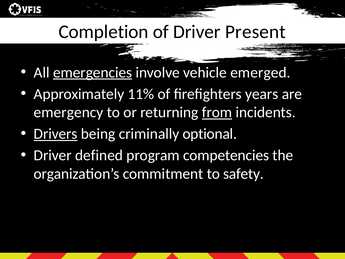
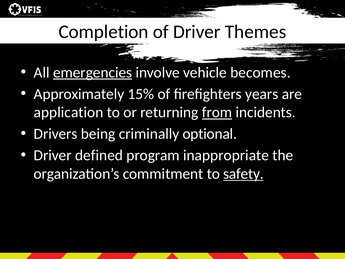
Present: Present -> Themes (256, 32)
emerged: emerged -> becomes (260, 72)
11%: 11% -> 15% (141, 94)
emergency: emergency -> application (69, 112)
Drivers underline: present -> none (56, 134)
competencies: competencies -> inappropriate (226, 155)
safety underline: none -> present (243, 174)
